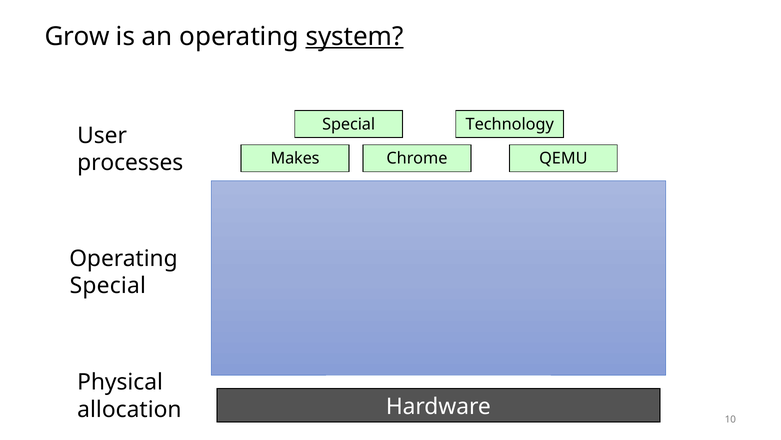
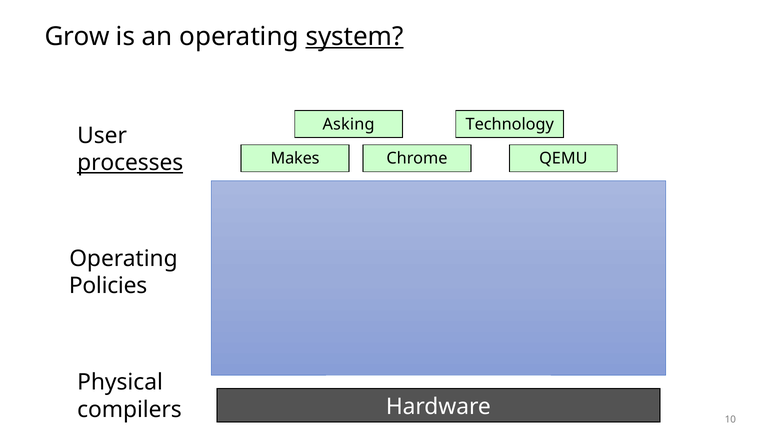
Special: Special -> Asking (349, 124)
processes underline: none -> present (130, 163)
Special: Special -> Policies (108, 285)
allocation: allocation -> compilers (129, 409)
